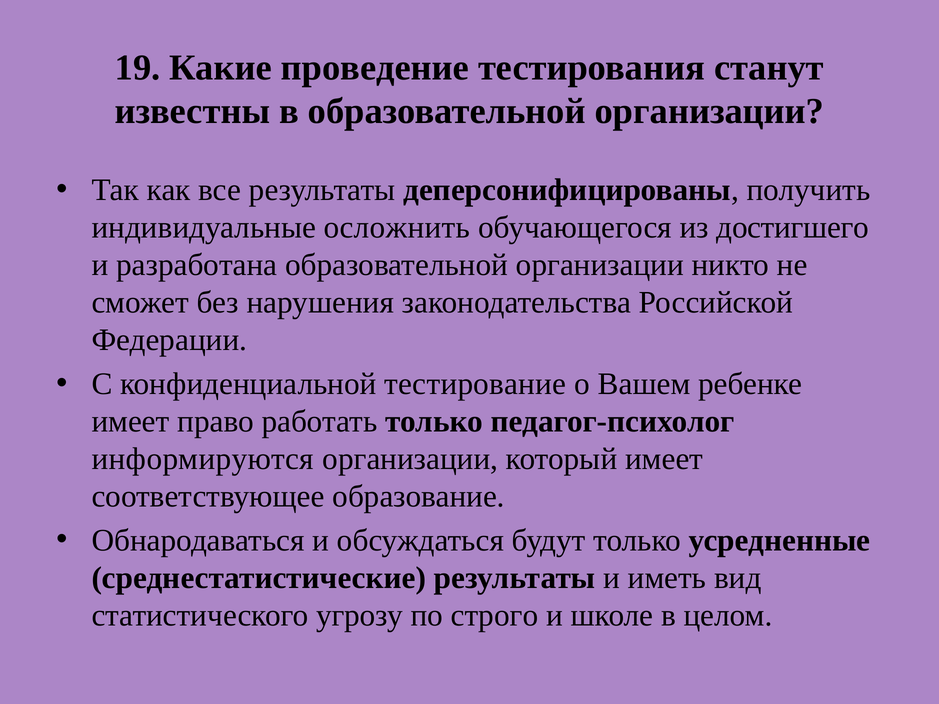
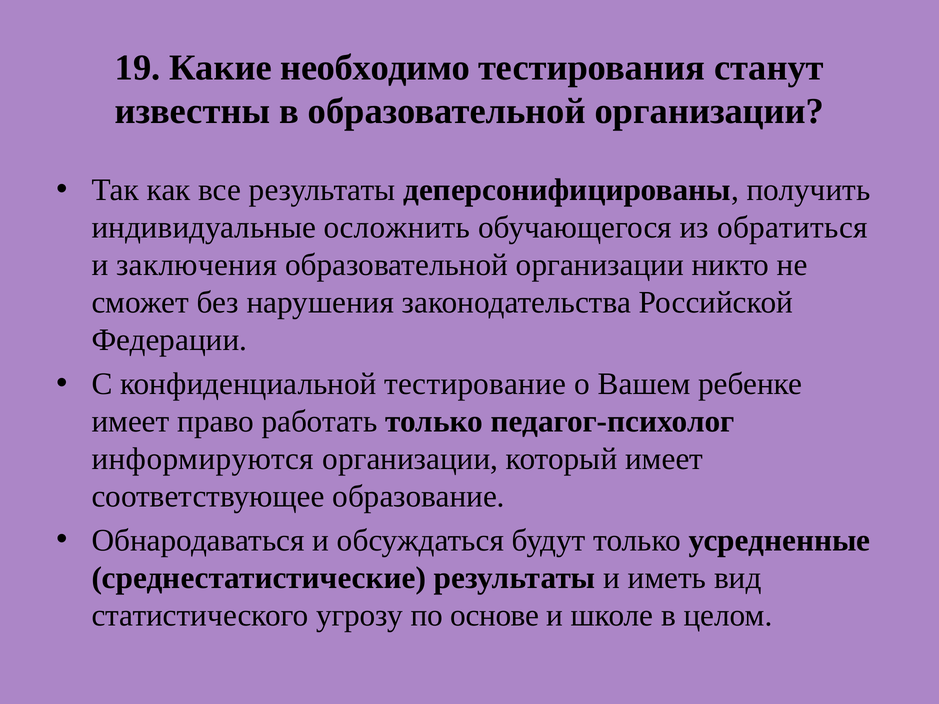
проведение: проведение -> необходимо (375, 68)
достигшего: достигшего -> обратиться (792, 228)
разработана: разработана -> заключения (197, 265)
строго: строго -> основе (495, 616)
